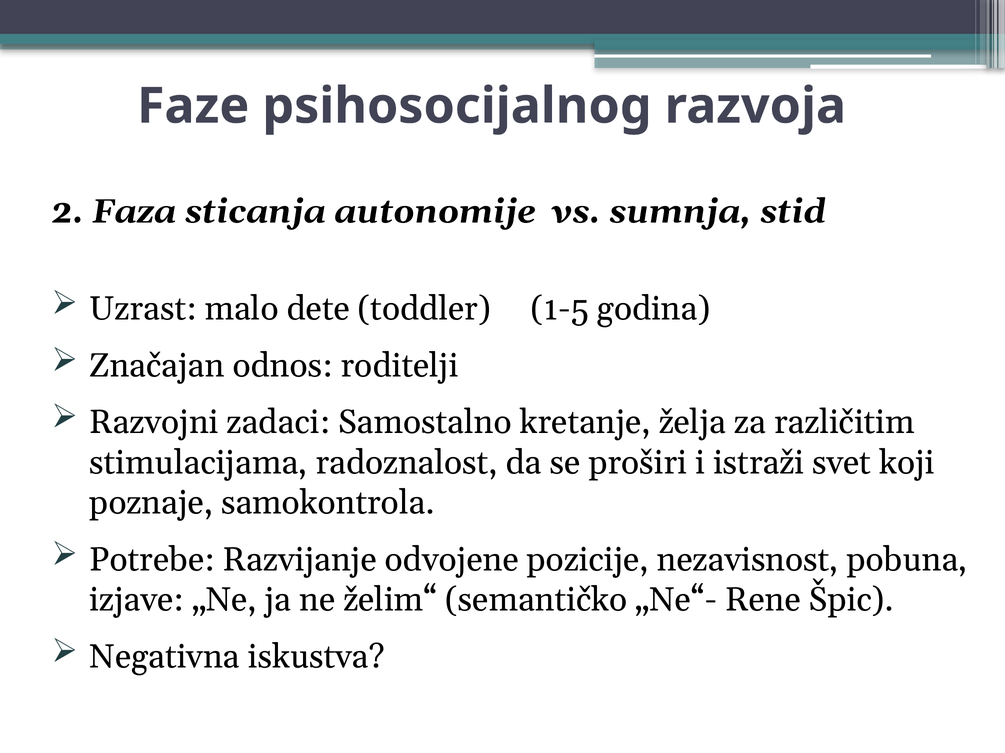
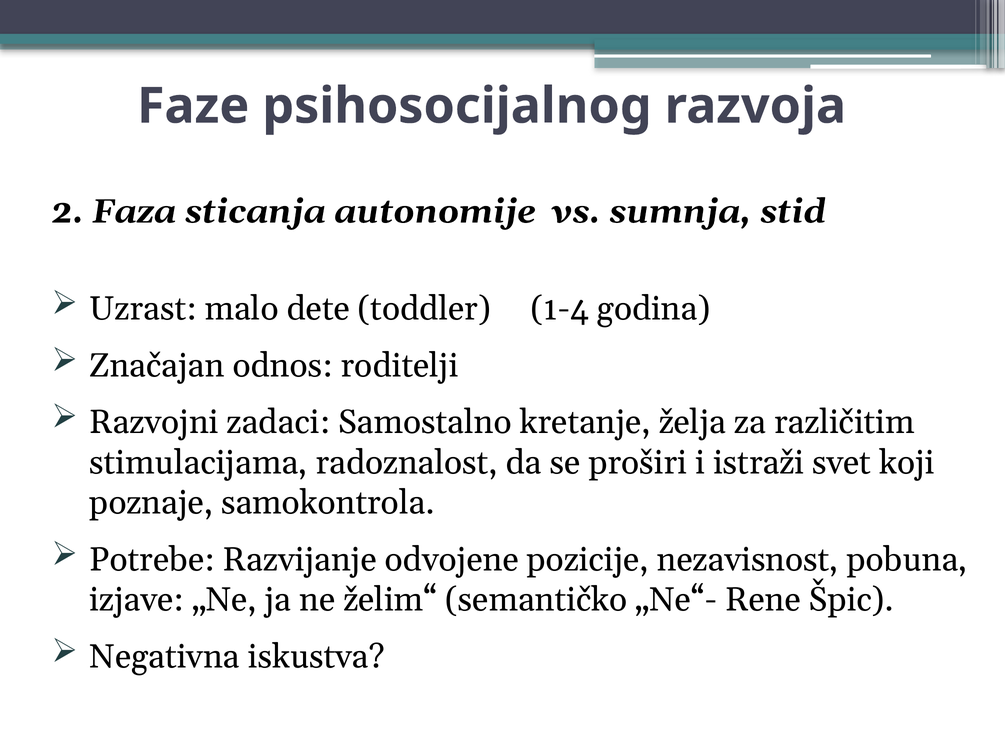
1-5: 1-5 -> 1-4 (560, 309)
